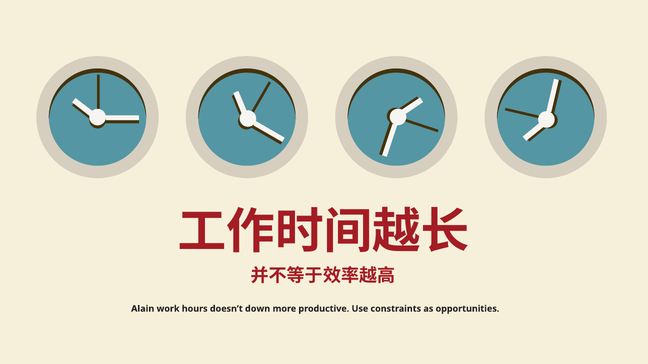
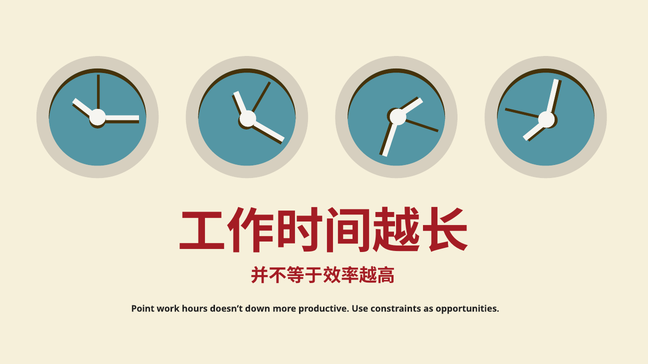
Alain: Alain -> Point (143, 309)
